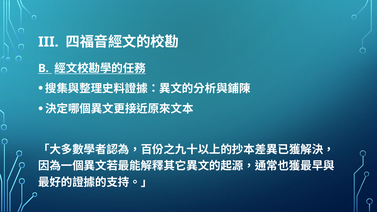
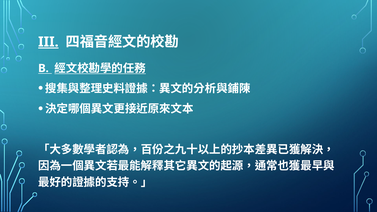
III underline: none -> present (48, 42)
